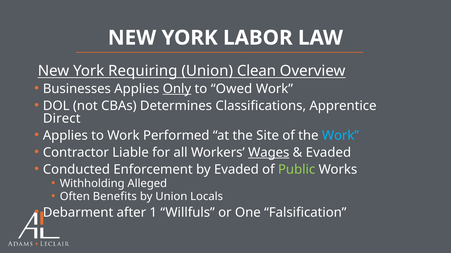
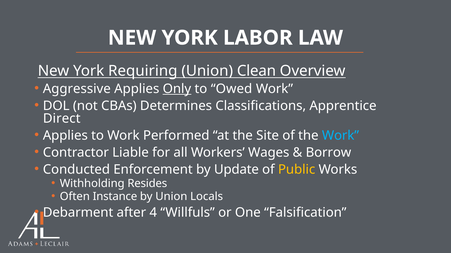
Businesses: Businesses -> Aggressive (77, 89)
Wages underline: present -> none (269, 153)
Evaded: Evaded -> Borrow (328, 153)
by Evaded: Evaded -> Update (236, 170)
Public colour: light green -> yellow (297, 170)
Alleged: Alleged -> Resides (147, 184)
Benefits: Benefits -> Instance (115, 197)
1: 1 -> 4 (153, 213)
